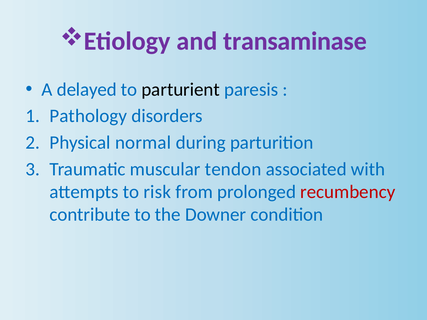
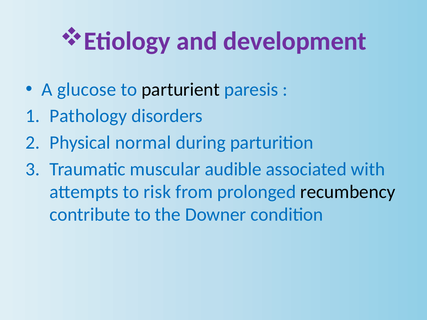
transaminase: transaminase -> development (295, 41)
delayed: delayed -> glucose (87, 90)
tendon: tendon -> audible (233, 169)
recumbency colour: red -> black (348, 192)
